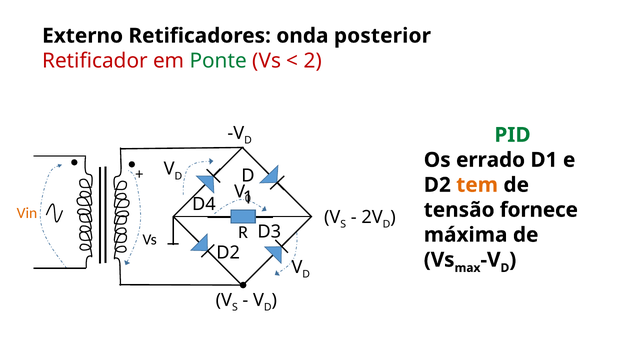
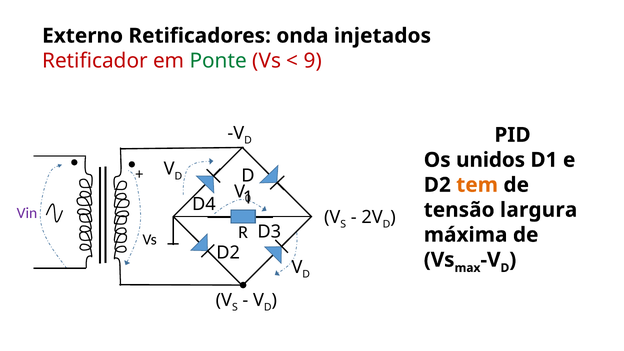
posterior: posterior -> injetados (382, 36)
2: 2 -> 9 (313, 61)
PID colour: green -> black (513, 135)
errado: errado -> unidos (491, 160)
fornece: fornece -> largura (539, 210)
Vin colour: orange -> purple (27, 213)
